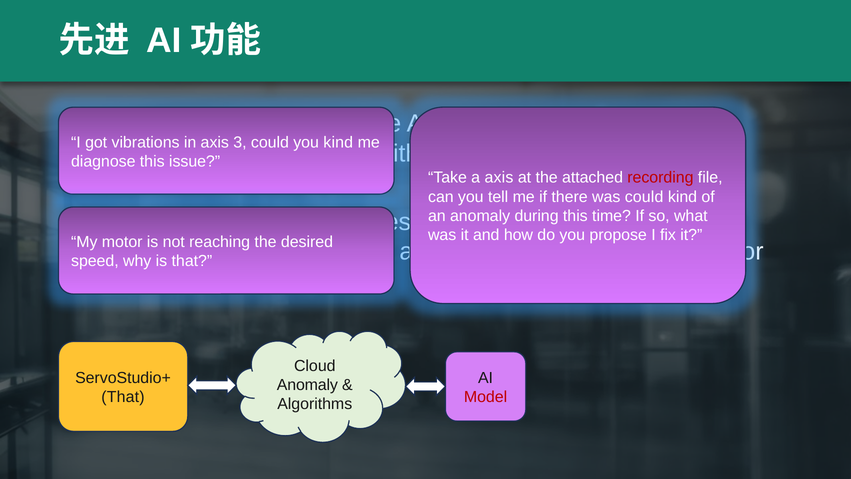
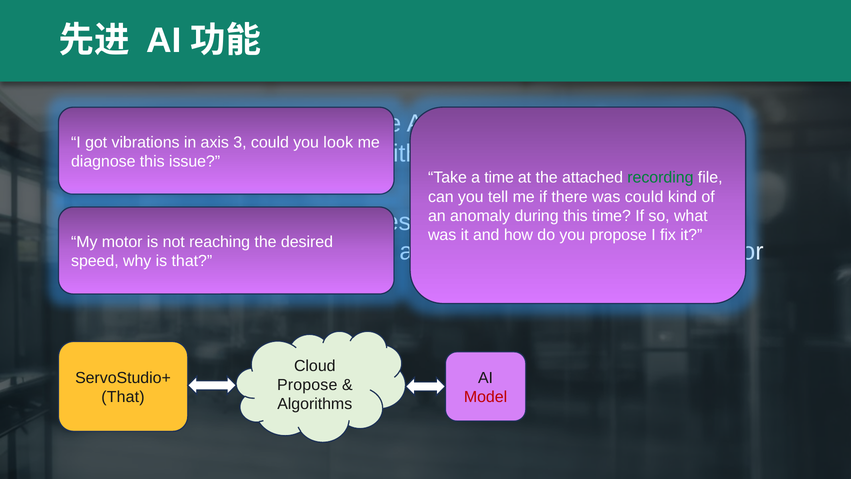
kind: kind -> look (338, 142)
a axis: axis -> time (499, 178)
recording colour: red -> green (660, 178)
Anomaly: Anomaly -> Propose (307, 385)
